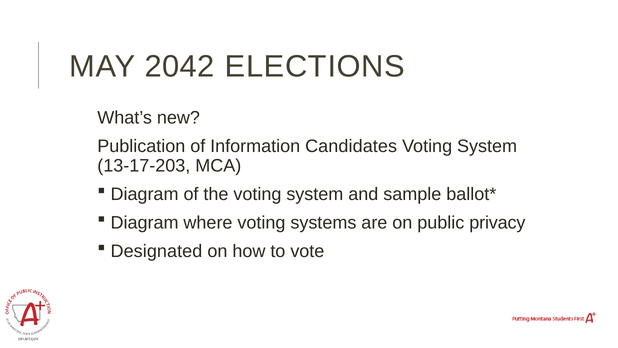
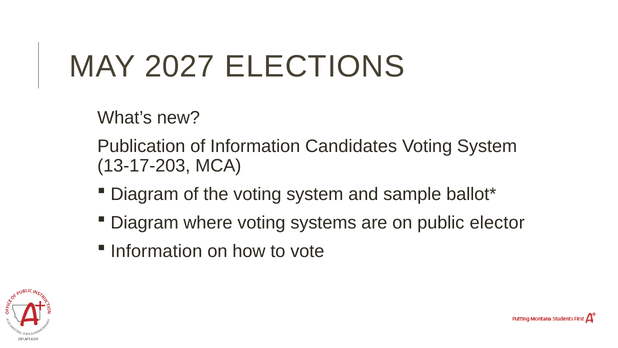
2042: 2042 -> 2027 (180, 66)
privacy: privacy -> elector (497, 222)
Designated: Designated -> Information (156, 251)
